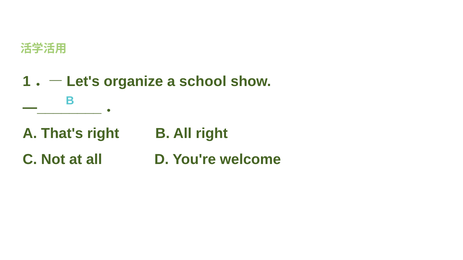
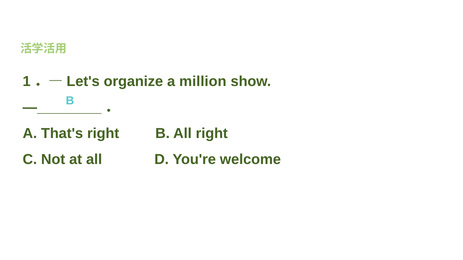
school: school -> million (203, 82)
